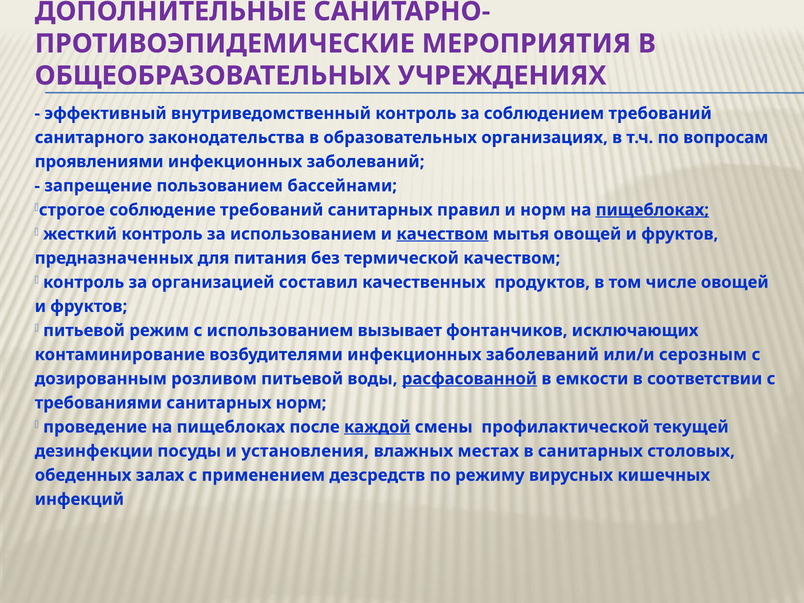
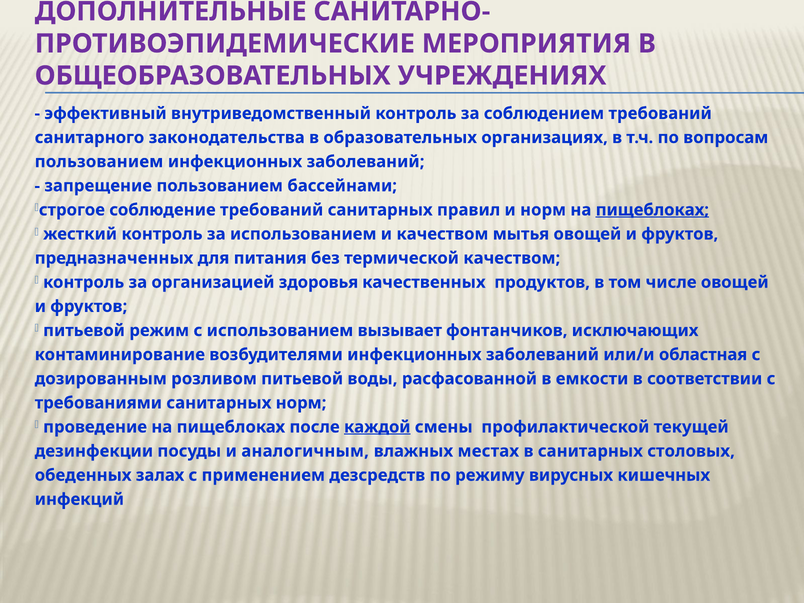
проявлениями: проявлениями -> пользованием (99, 162)
качеством underline: present -> none (442, 234)
составил: составил -> здоровья (319, 282)
серозным: серозным -> областная (703, 355)
расфасованной underline: present -> none (469, 379)
установления: установления -> аналогичным (305, 451)
